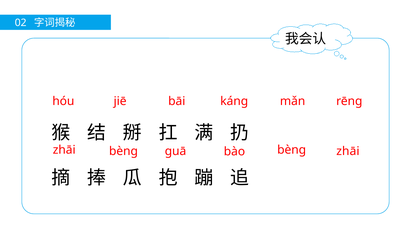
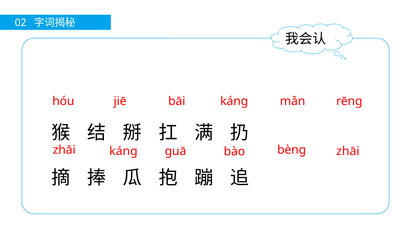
zhāi bènɡ: bènɡ -> kánɡ (123, 151)
